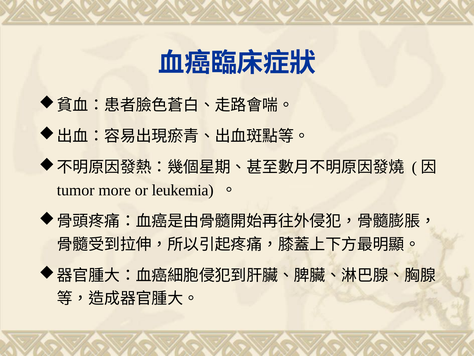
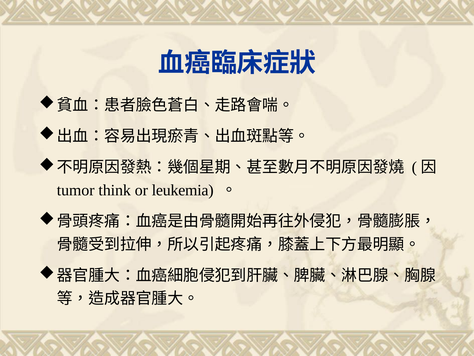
more: more -> think (115, 190)
